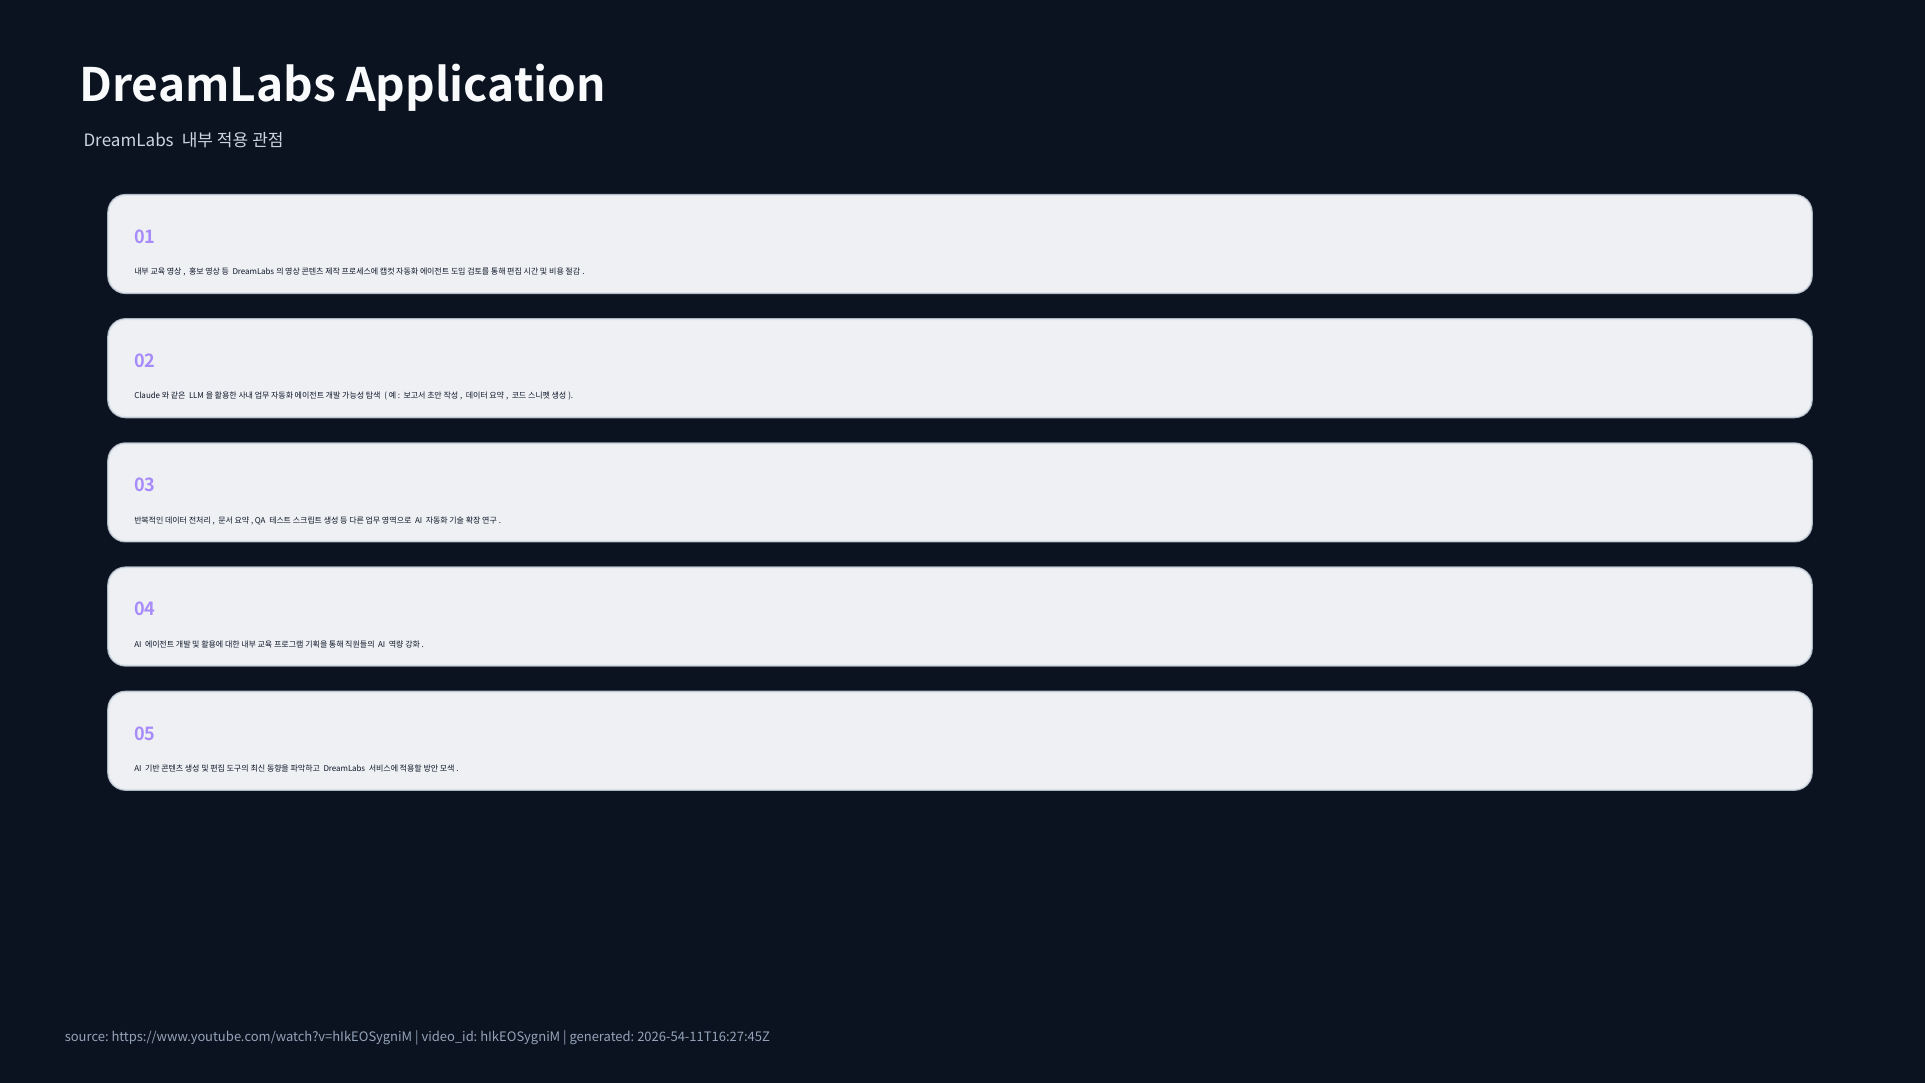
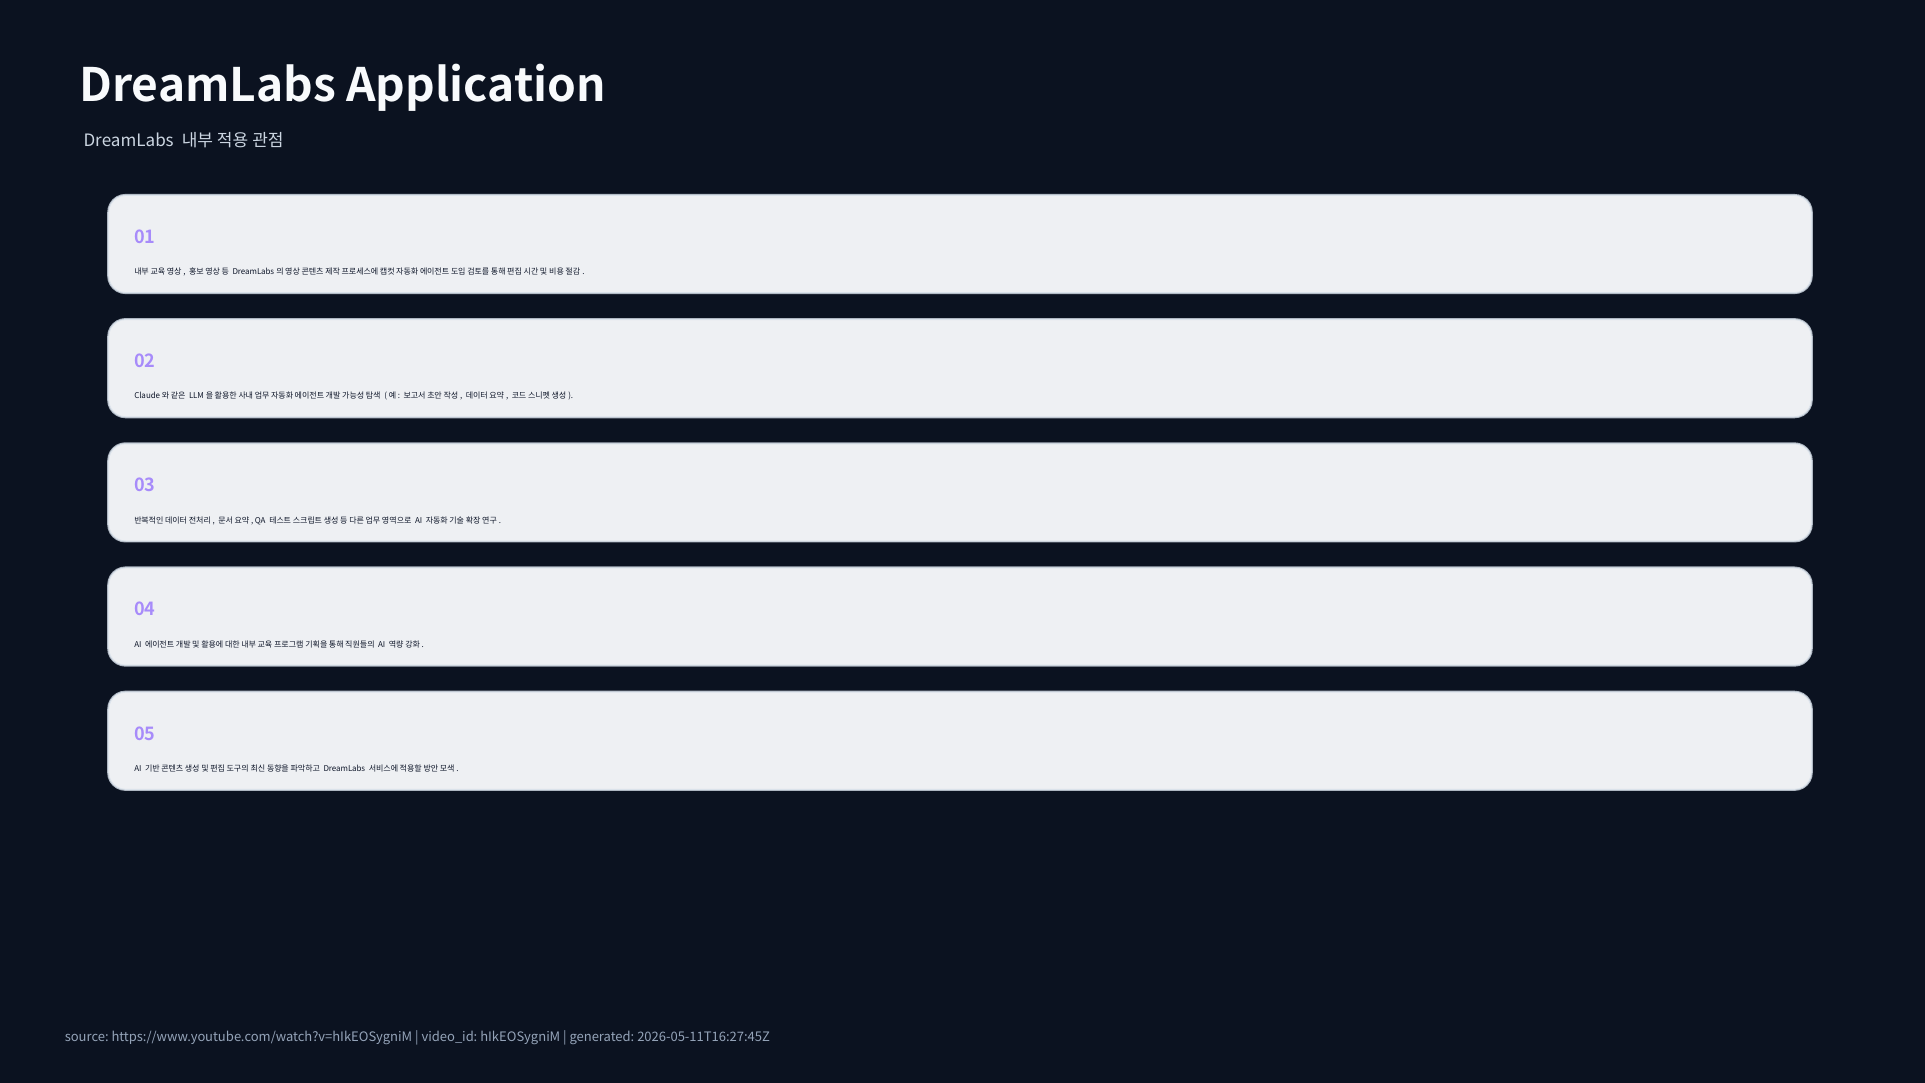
2026-54-11T16:27:45Z: 2026-54-11T16:27:45Z -> 2026-05-11T16:27:45Z (704, 1037)
